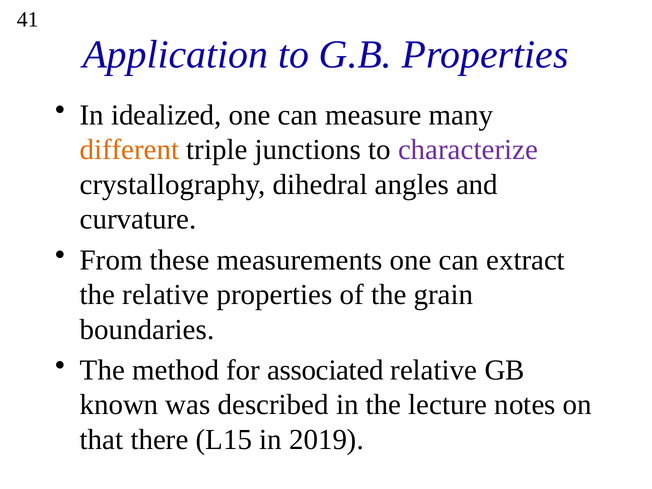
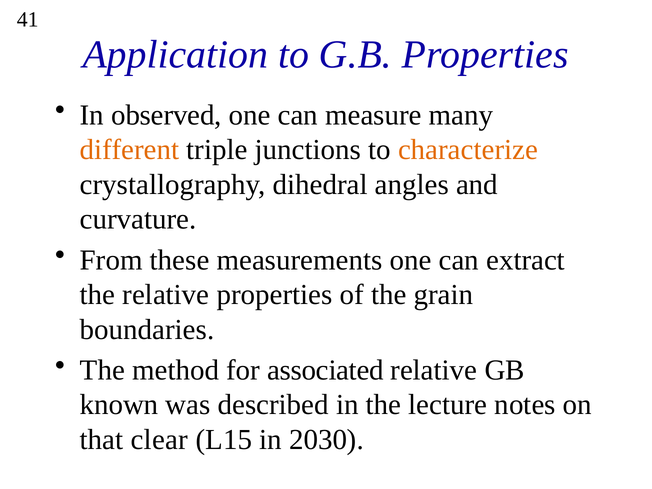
idealized: idealized -> observed (166, 115)
characterize colour: purple -> orange (468, 150)
there: there -> clear (159, 440)
2019: 2019 -> 2030 (326, 440)
